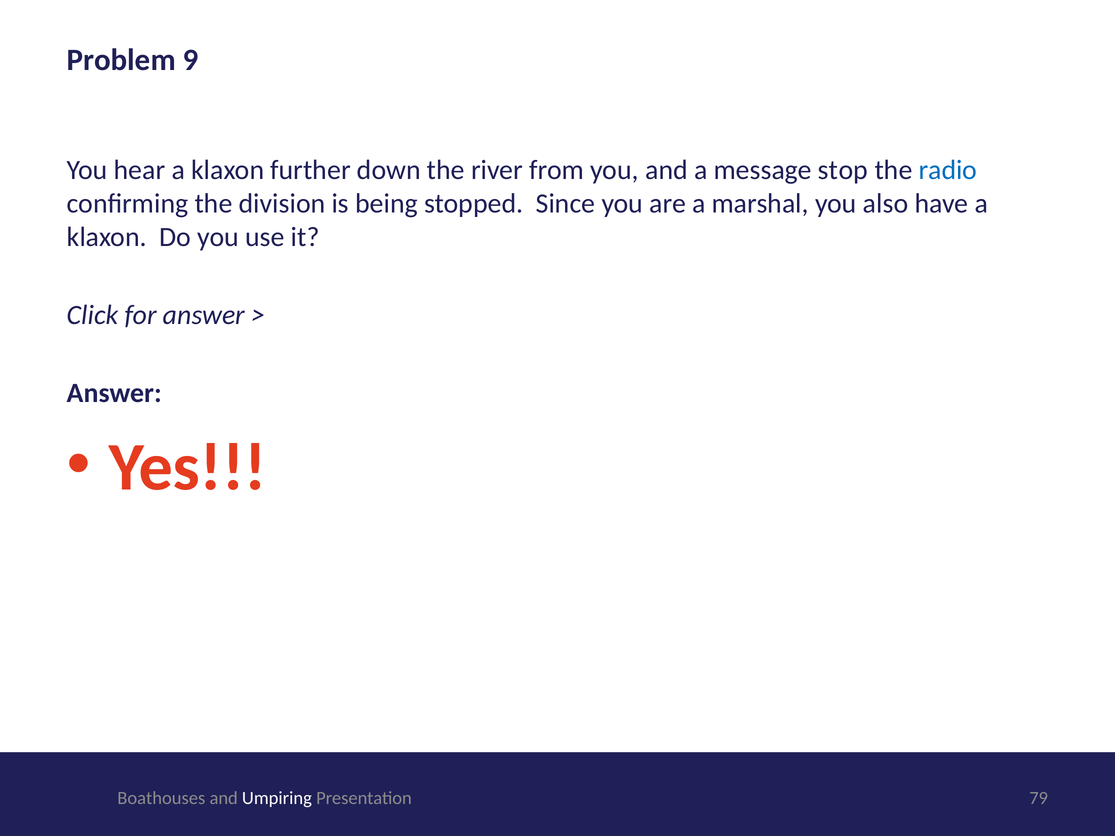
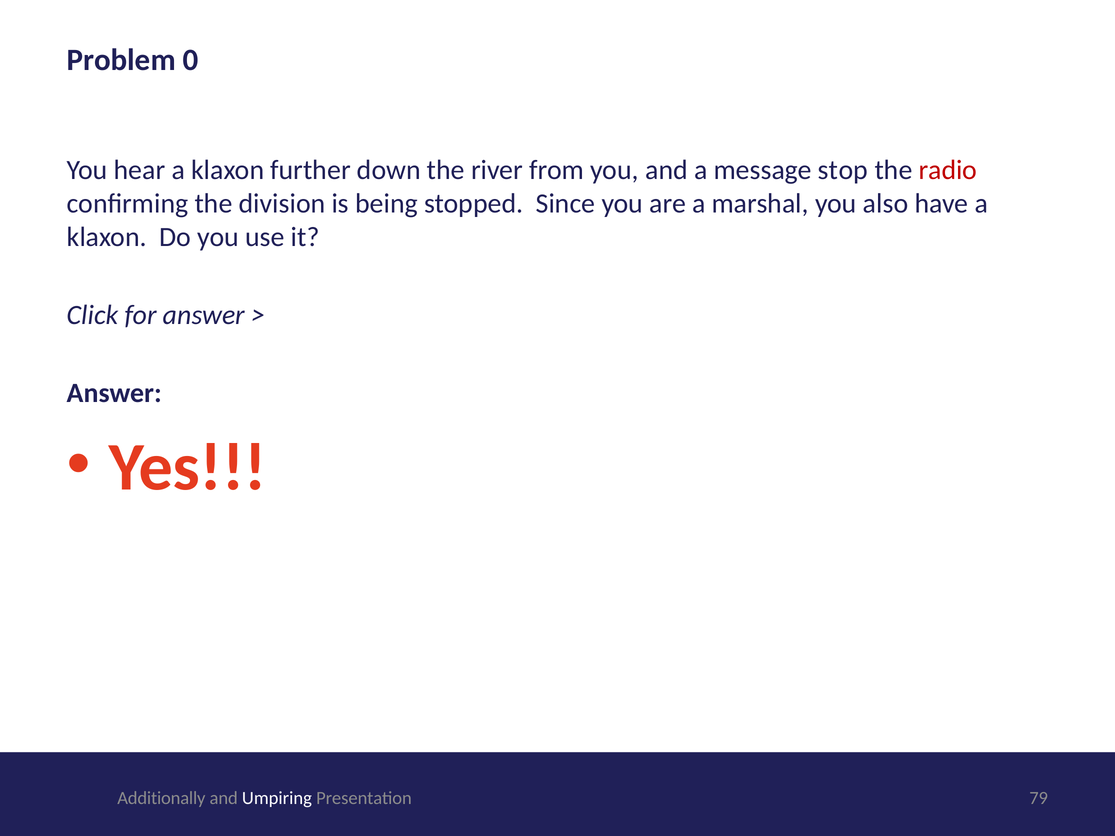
9: 9 -> 0 (191, 60)
radio colour: blue -> red (948, 170)
Boathouses: Boathouses -> Additionally (161, 798)
